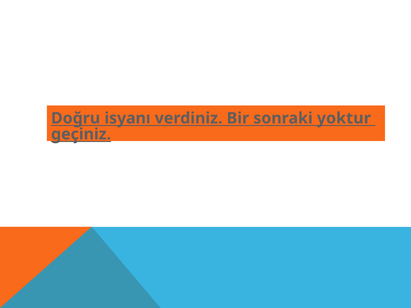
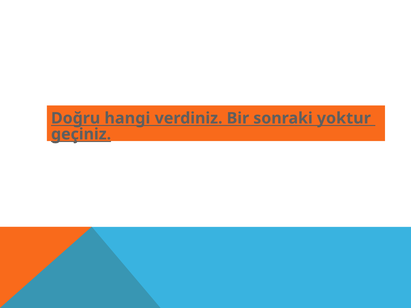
isyanı: isyanı -> hangi (127, 118)
